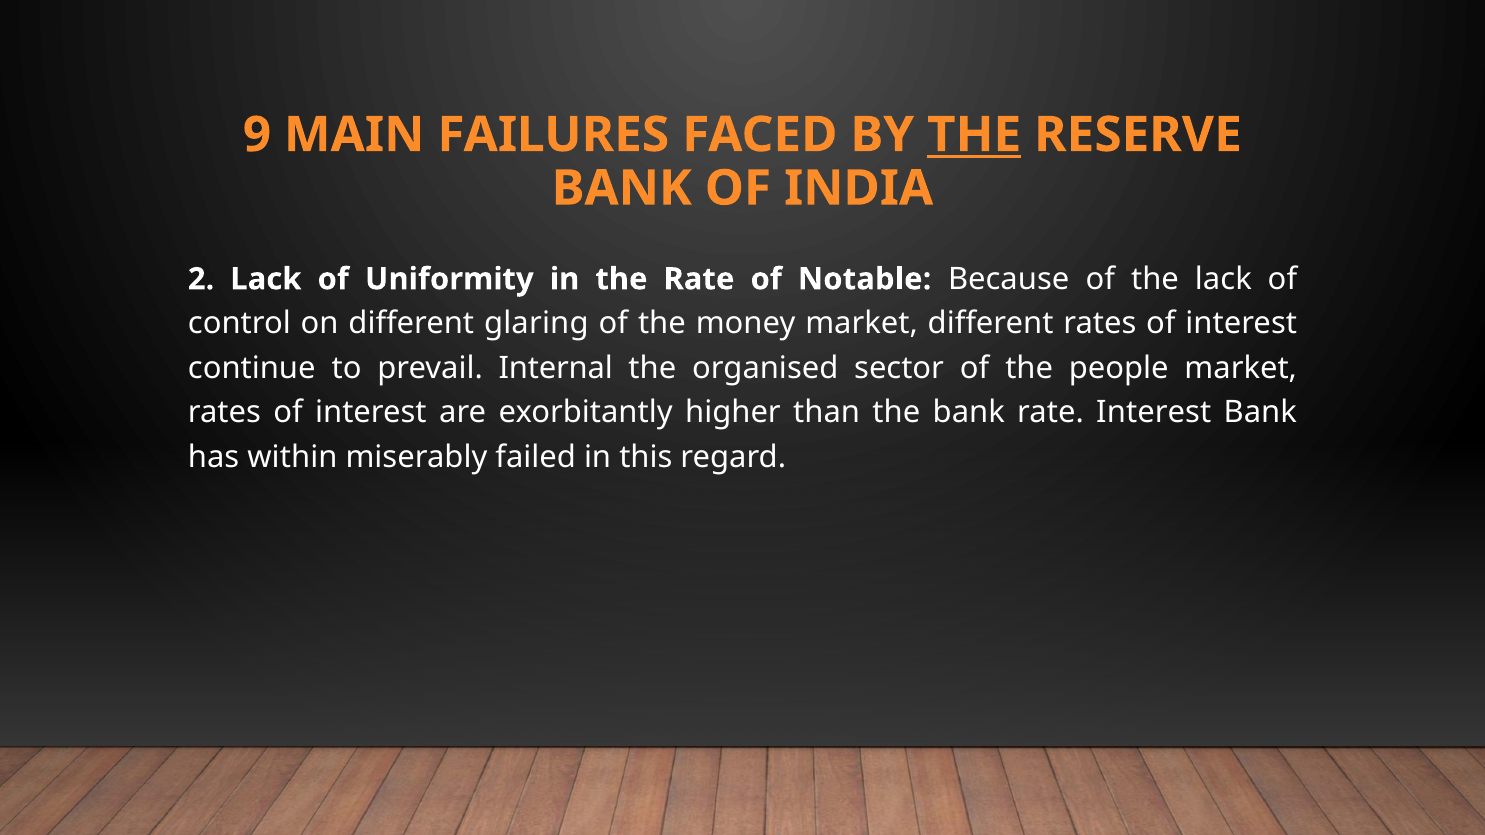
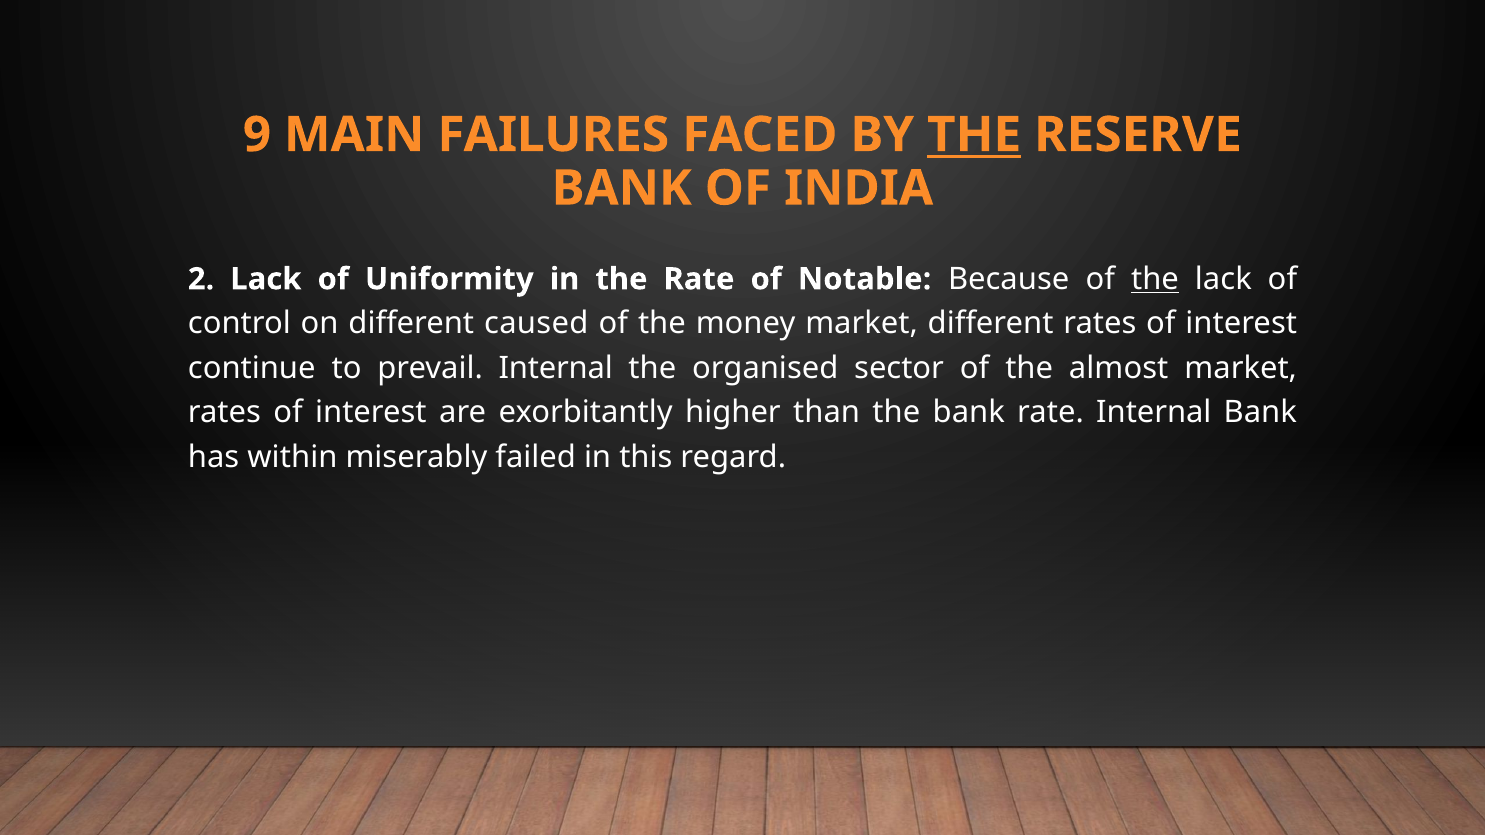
the underline: none -> present (1155, 279)
glaring: glaring -> caused (536, 324)
people: people -> almost (1119, 368)
rate Interest: Interest -> Internal (1154, 413)
